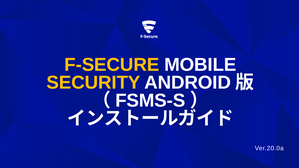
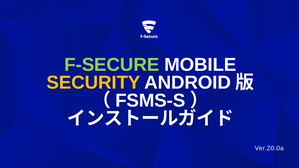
F-SECURE colour: yellow -> light green (112, 65)
